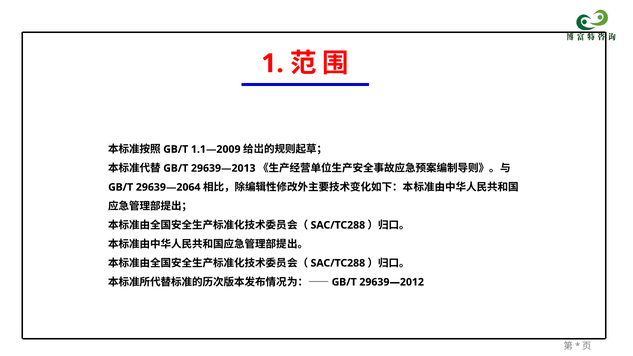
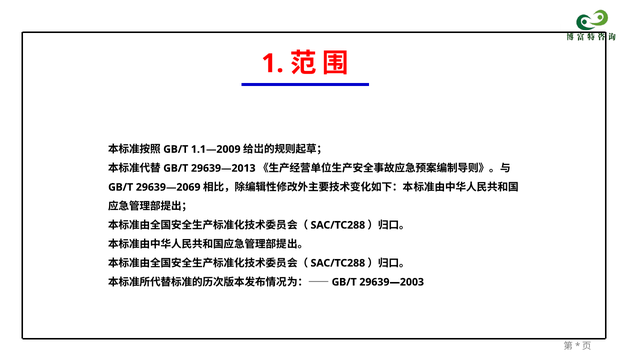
29639—2064: 29639—2064 -> 29639—2069 (168, 187)
29639—2012: 29639—2012 -> 29639—2003 (392, 282)
